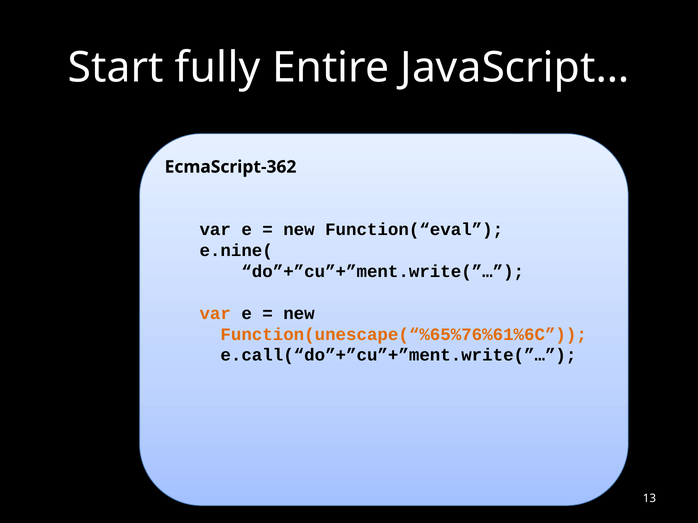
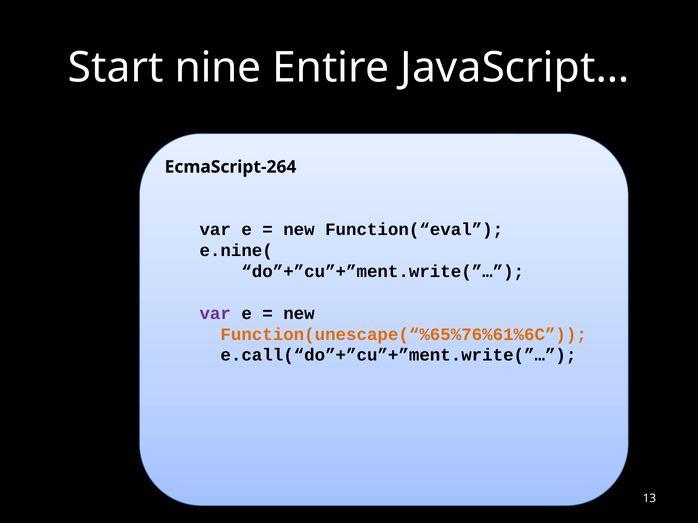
fully: fully -> nine (218, 68)
EcmaScript-362: EcmaScript-362 -> EcmaScript-264 (231, 167)
var colour: orange -> purple (215, 314)
